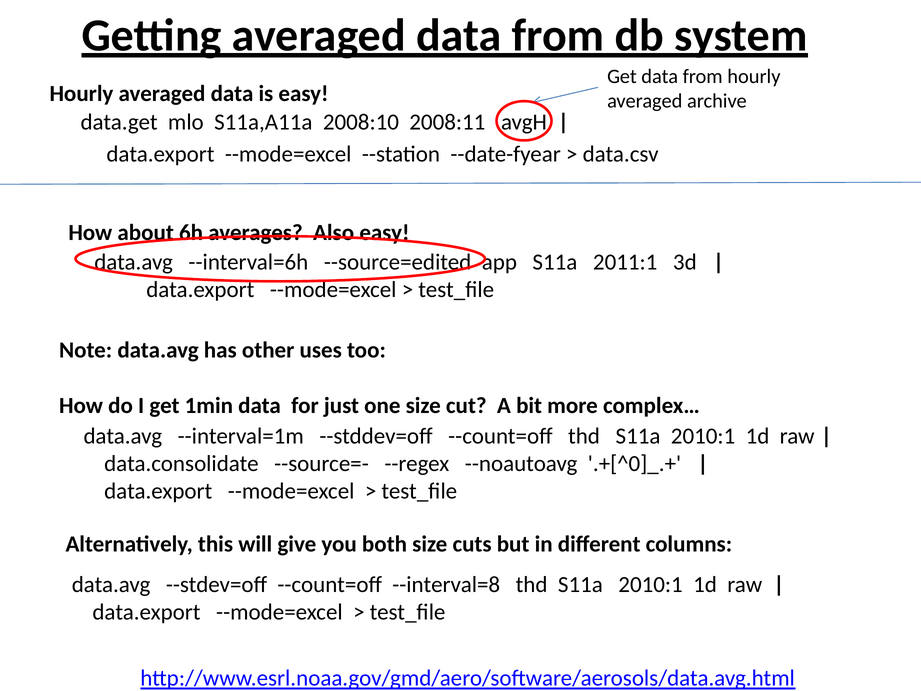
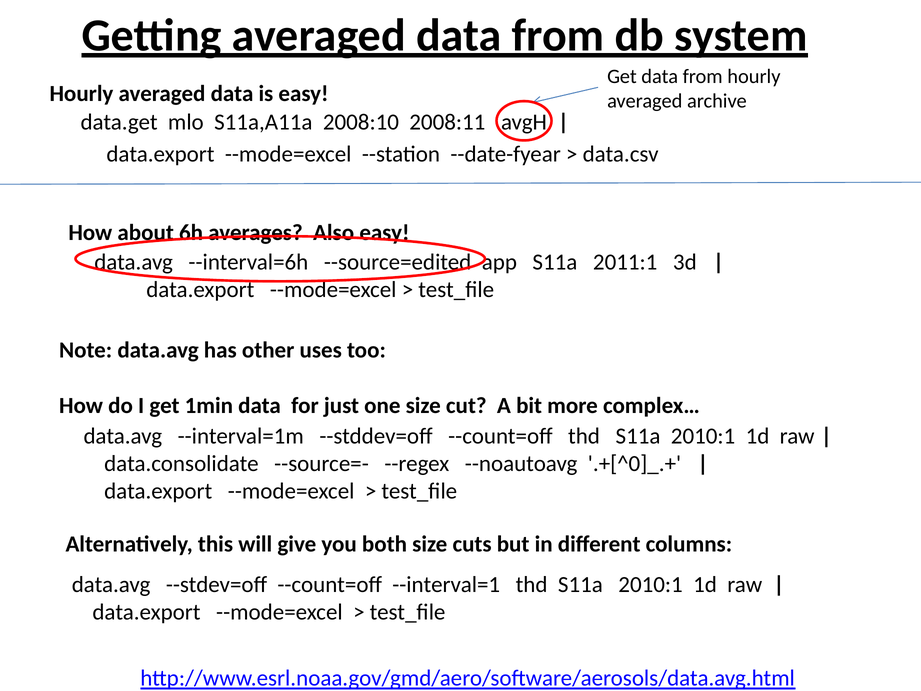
--interval=8: --interval=8 -> --interval=1 (446, 584)
